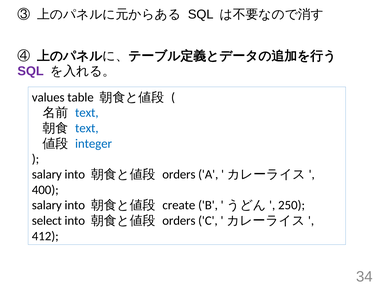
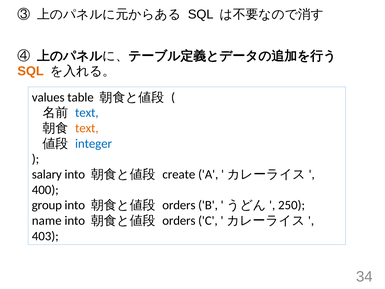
SQL colour: purple -> orange (31, 71)
text colour: blue -> orange (87, 128)
orders: orders -> create (179, 174)
salary: salary -> group (47, 205)
create: create -> orders (179, 205)
select: select -> name (47, 220)
412: 412 -> 403 (45, 236)
